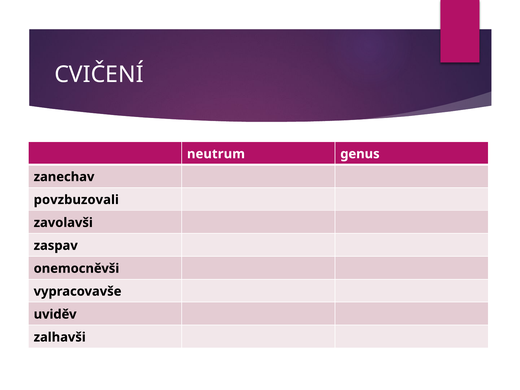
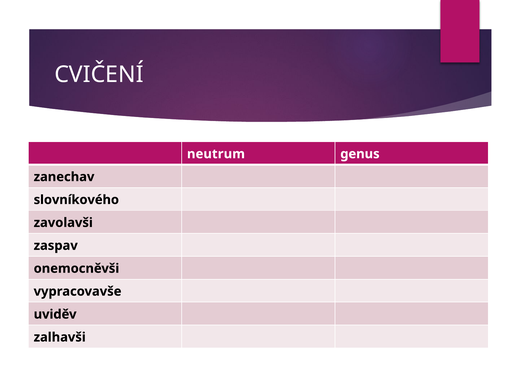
povzbuzovali: povzbuzovali -> slovníkového (76, 200)
